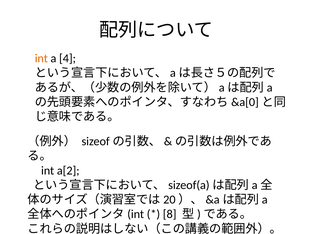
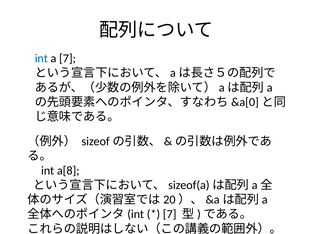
int colour: orange -> blue (41, 58)
a 4: 4 -> 7 (67, 58)
a[2: a[2 -> a[8 (68, 171)
8: 8 -> 7 (170, 214)
